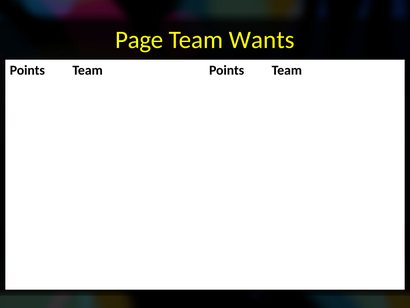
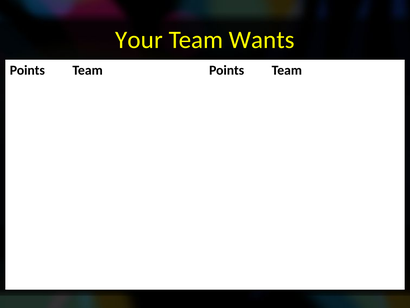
Page: Page -> Your (139, 40)
